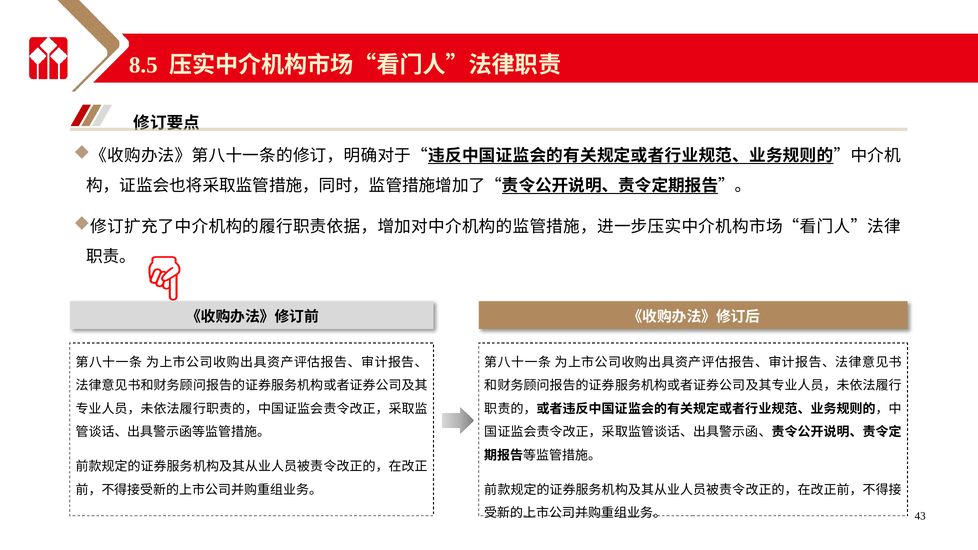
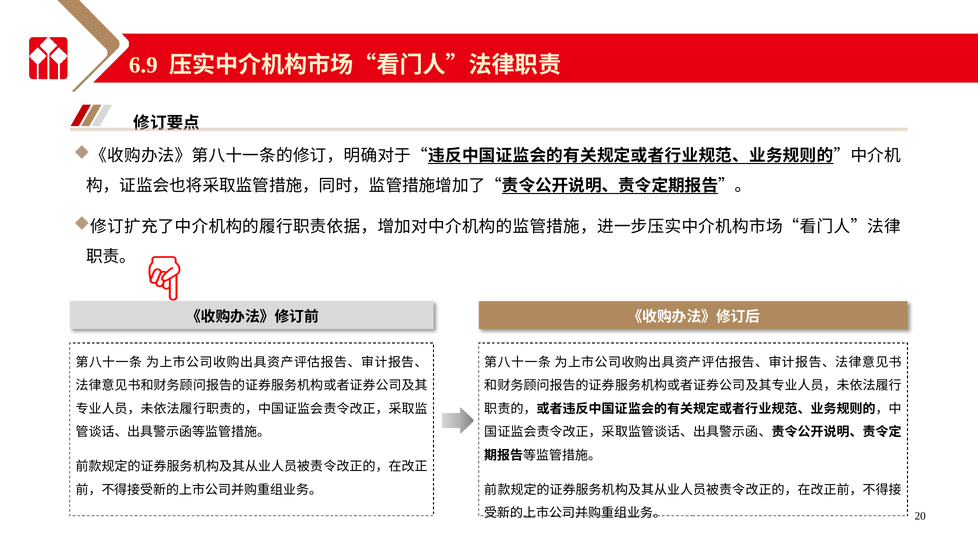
8.5: 8.5 -> 6.9 (143, 65)
43: 43 -> 20 (920, 516)
